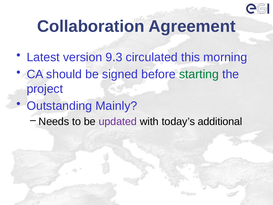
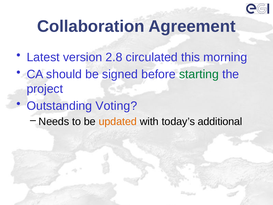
9.3: 9.3 -> 2.8 (114, 57)
Mainly: Mainly -> Voting (116, 106)
updated colour: purple -> orange (118, 121)
